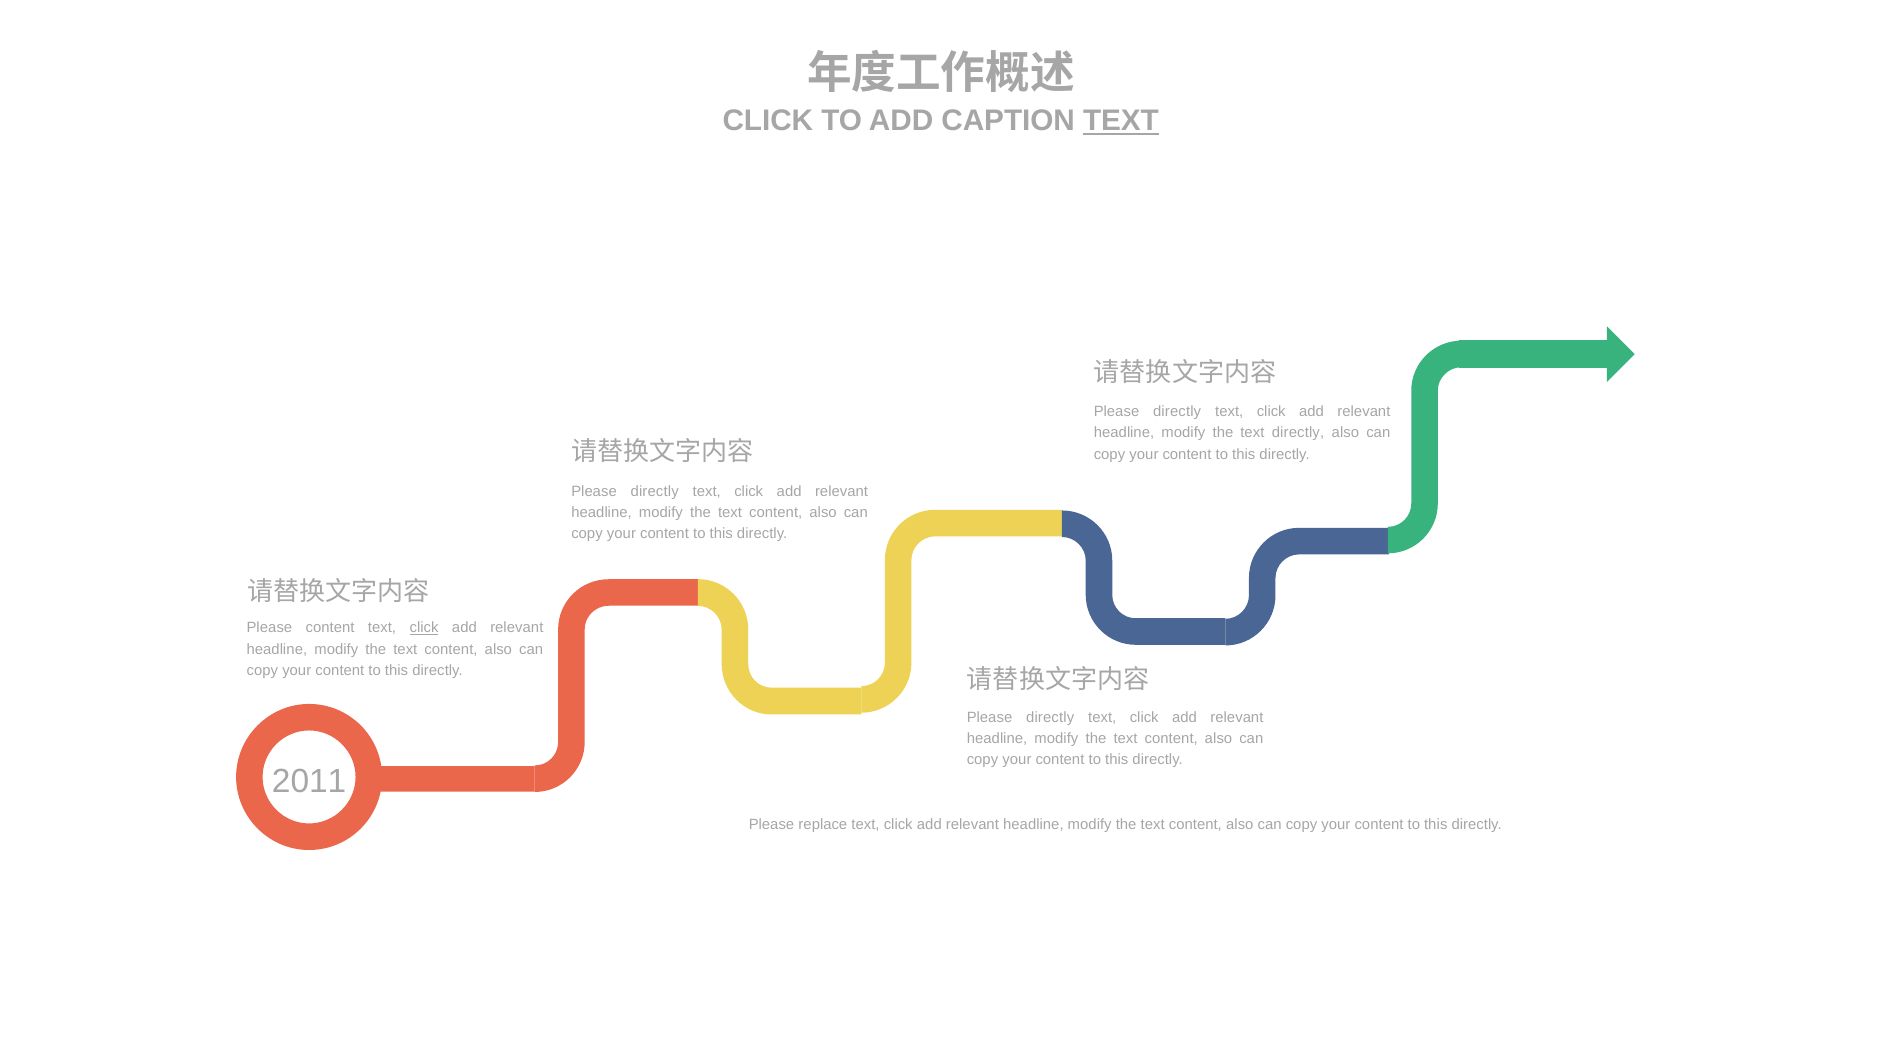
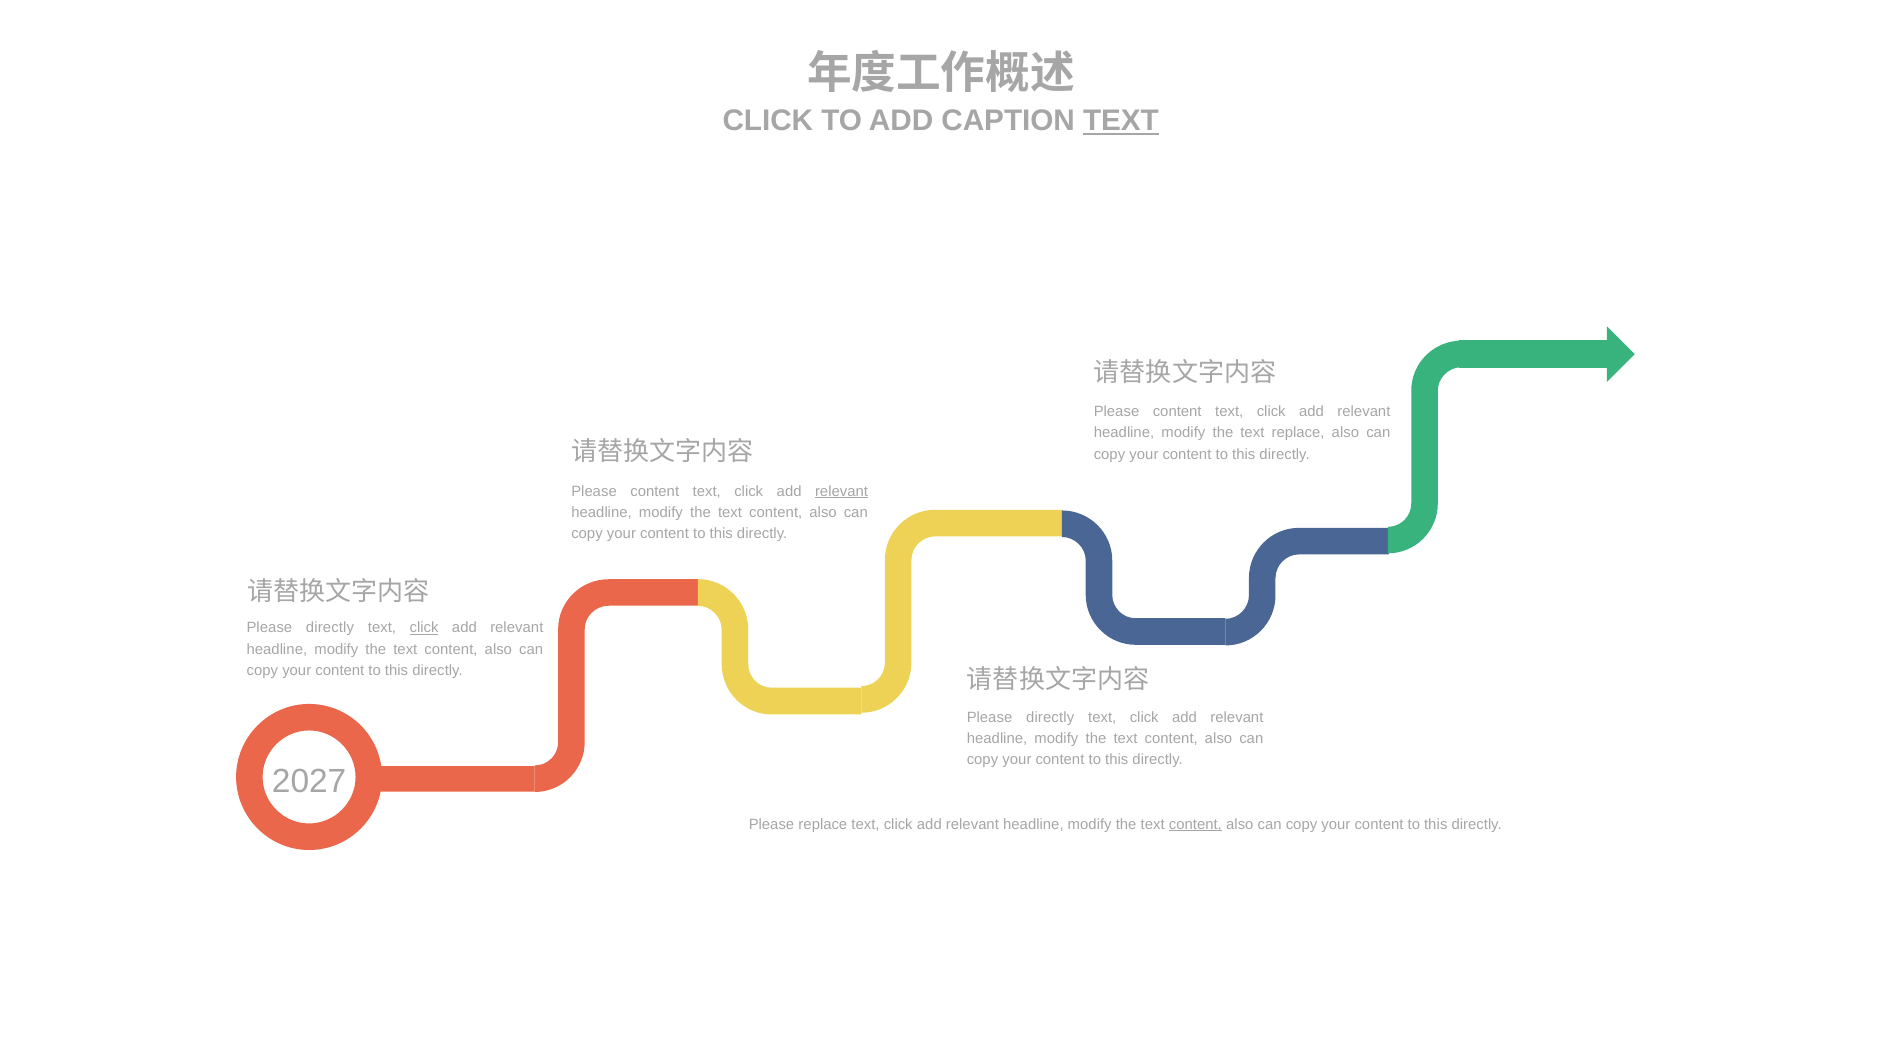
directly: directly -> content (1177, 411)
text directly: directly -> replace (1298, 433)
directly: directly -> content (655, 491)
relevant underline: none -> present (842, 491)
content: content -> directly (330, 628)
2011: 2011 -> 2027 (309, 782)
content underline: none -> present (1195, 824)
